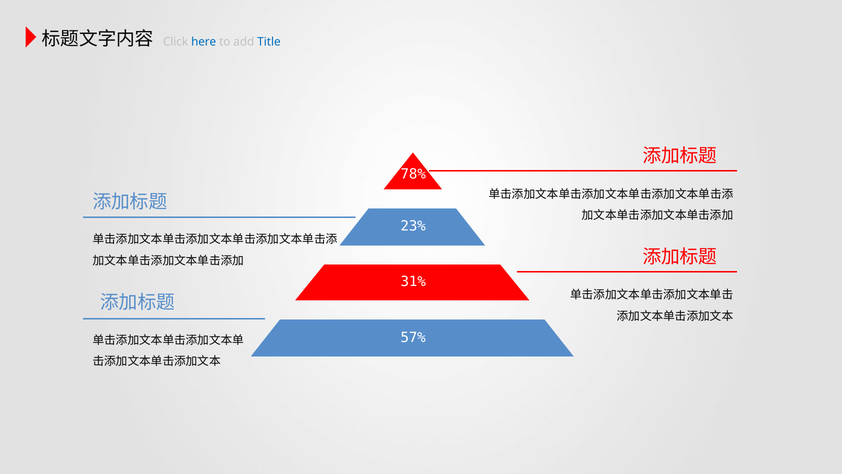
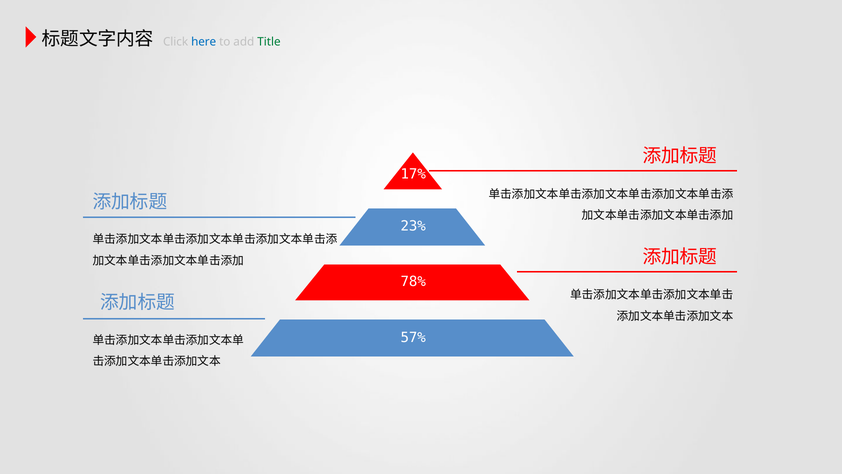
Title colour: blue -> green (269, 42)
78%: 78% -> 17% (413, 174)
31%: 31% -> 78% (413, 281)
